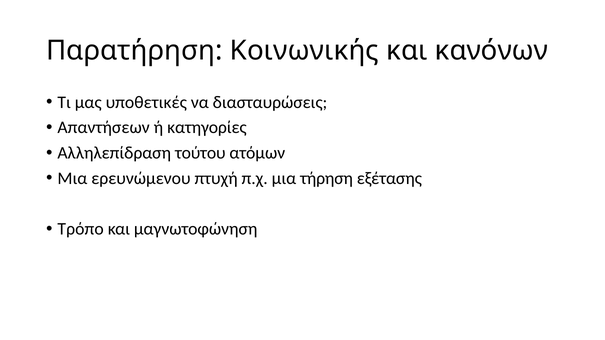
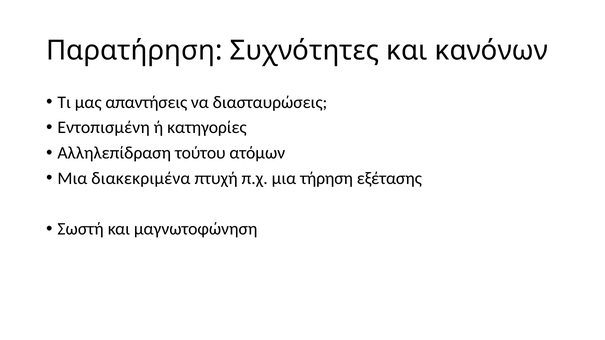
Κοινωνικής: Κοινωνικής -> Συχνότητες (304, 51)
υποθετικές: υποθετικές -> απαντήσεις (146, 102)
Απαντήσεων: Απαντήσεων -> Εντοπισμένη (104, 128)
ερευνώμενου: ερευνώμενου -> διακεκριμένα (141, 178)
Τρόπο: Τρόπο -> Σωστή (81, 229)
